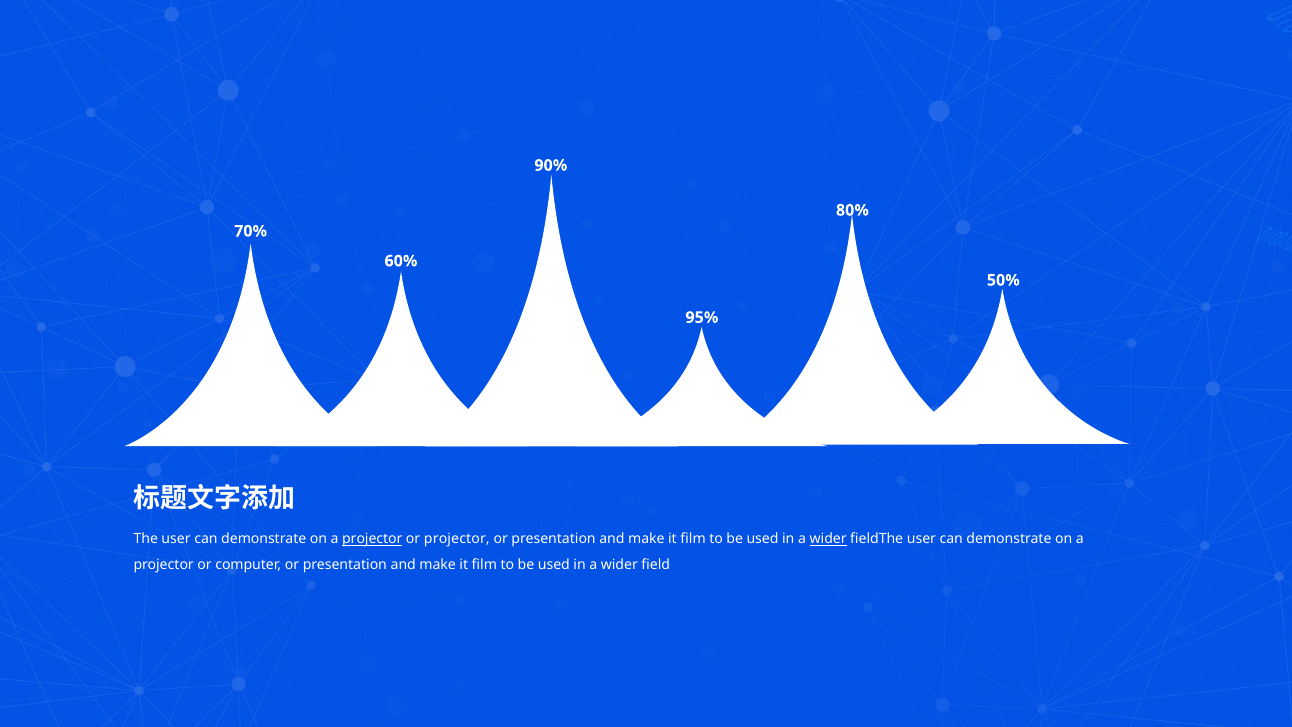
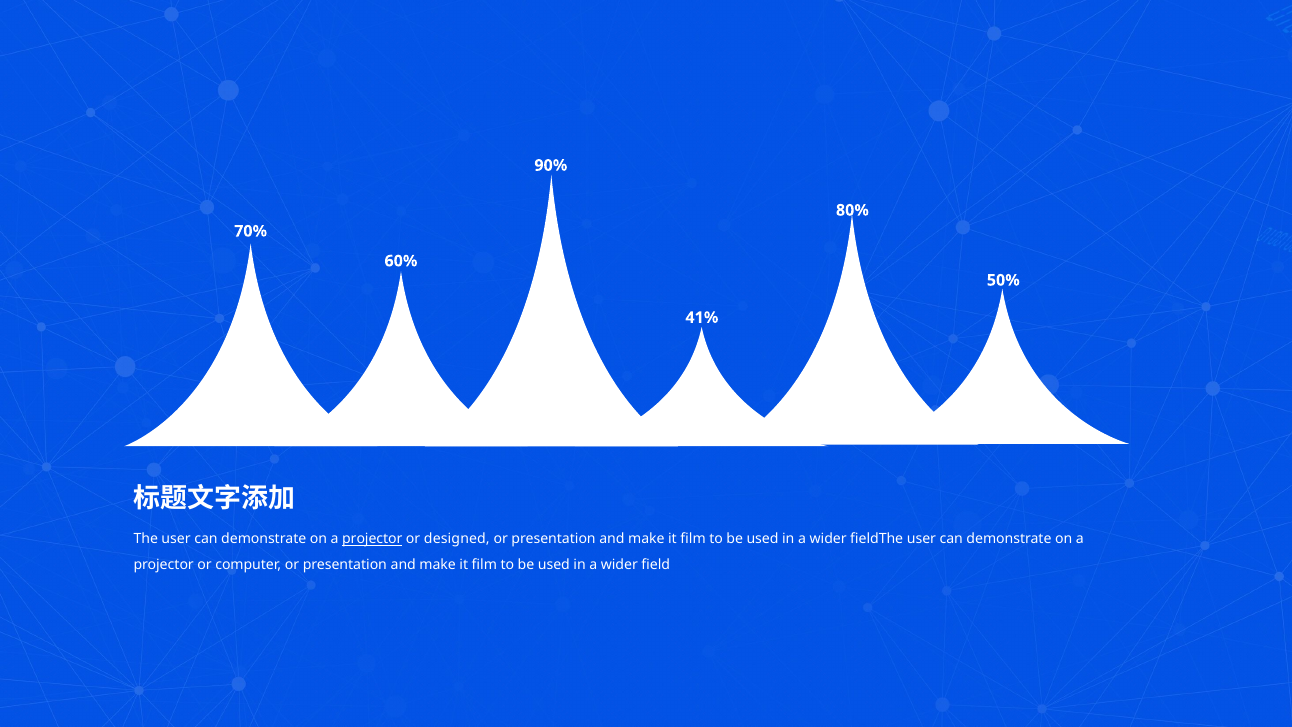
95%: 95% -> 41% (702, 317)
or projector: projector -> designed (457, 539)
wider underline: present -> none (828, 539)
